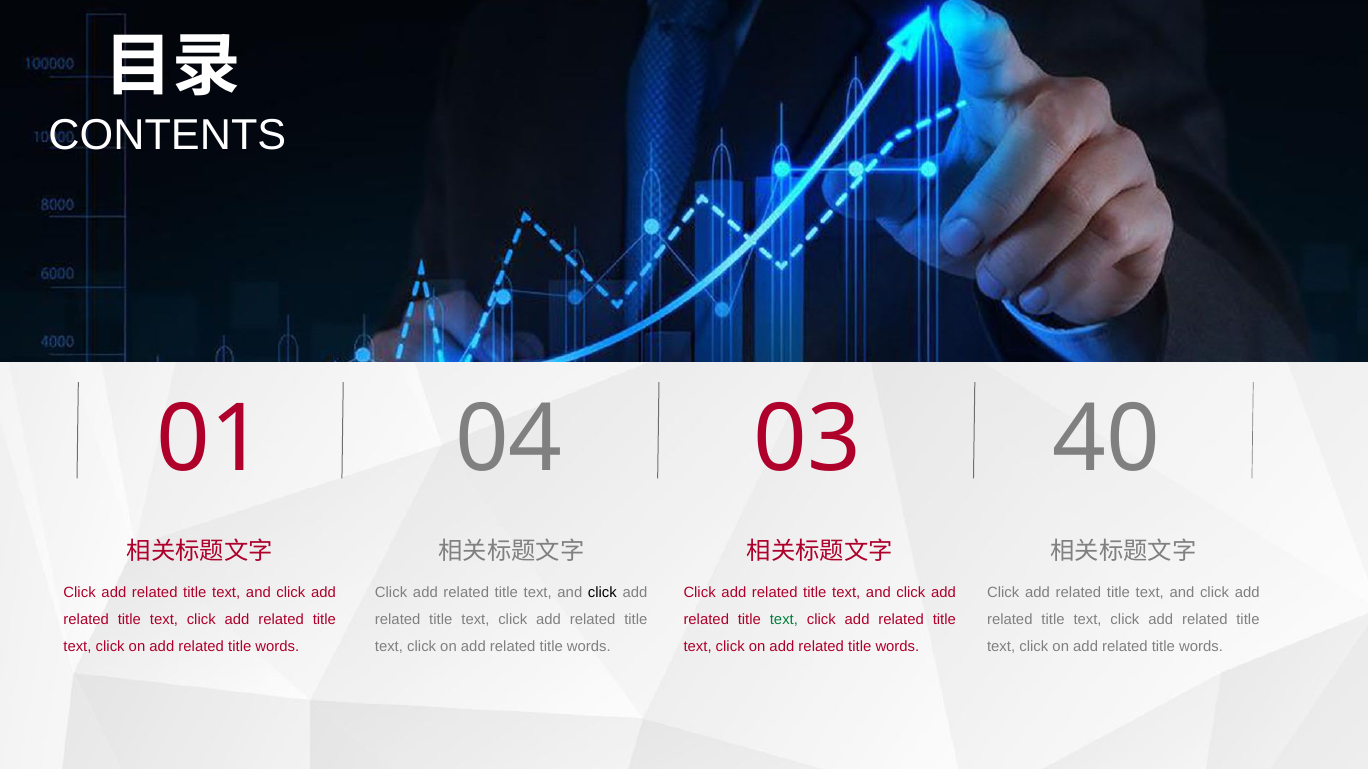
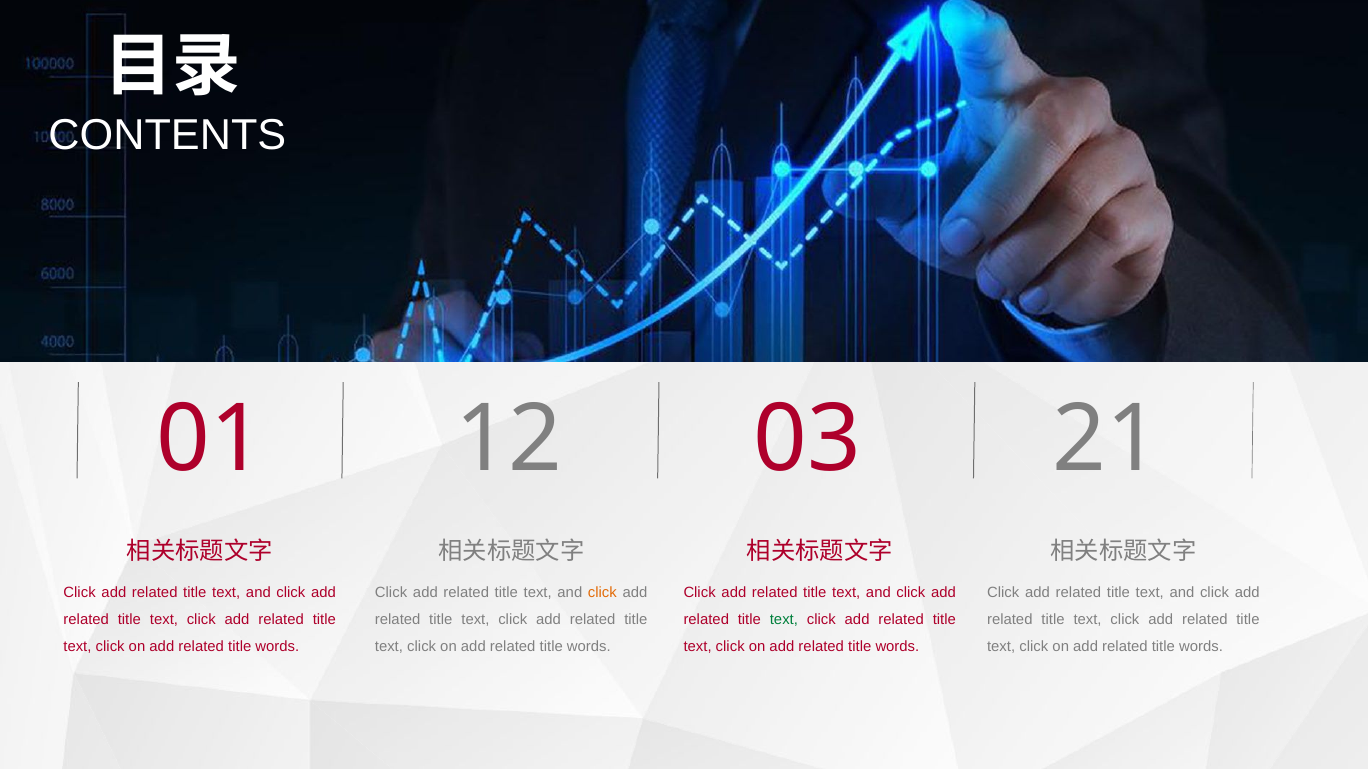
04: 04 -> 12 (509, 440)
40: 40 -> 21 (1107, 440)
click colour: black -> orange (602, 593)
